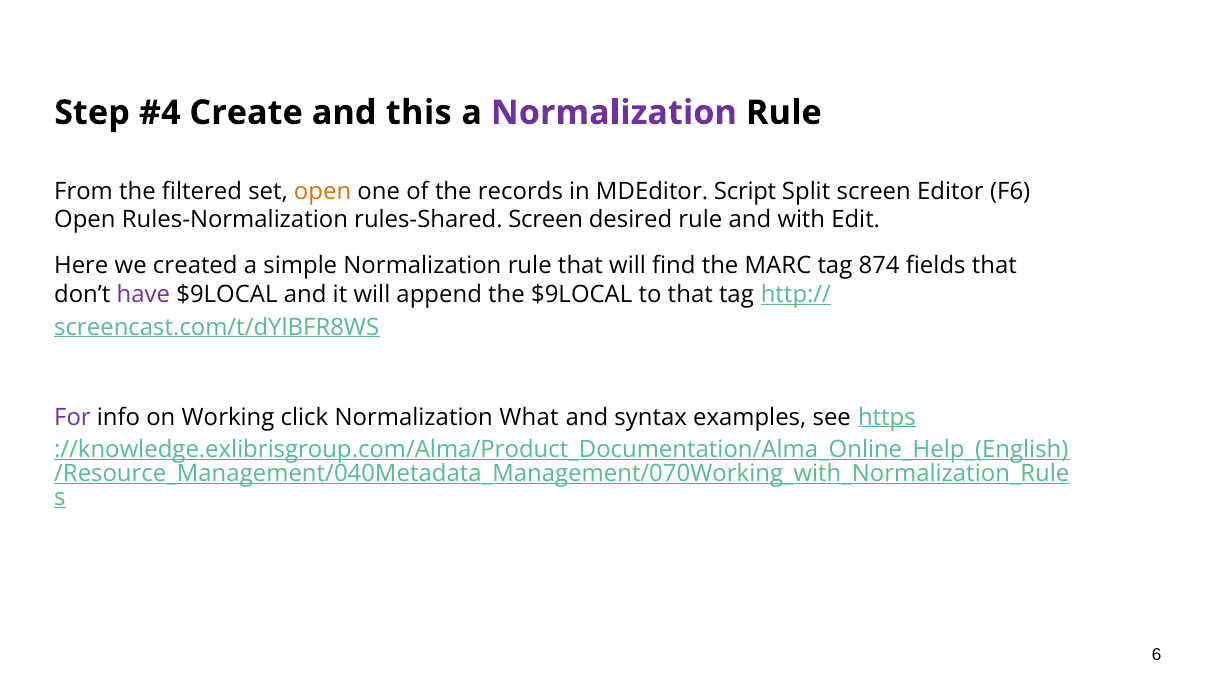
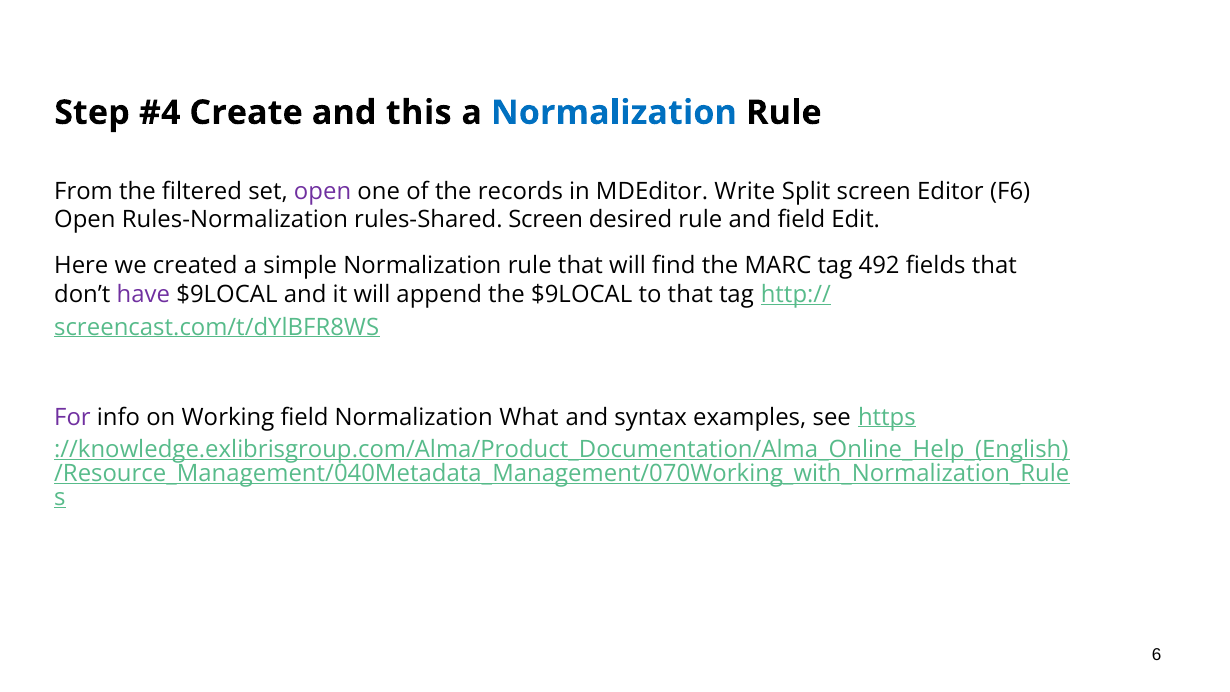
Normalization colour: purple -> blue (614, 113)
open colour: orange -> purple (323, 191)
Script: Script -> Write (745, 191)
and with: with -> field (801, 220)
874: 874 -> 492 (879, 266)
Working click: click -> field (304, 417)
